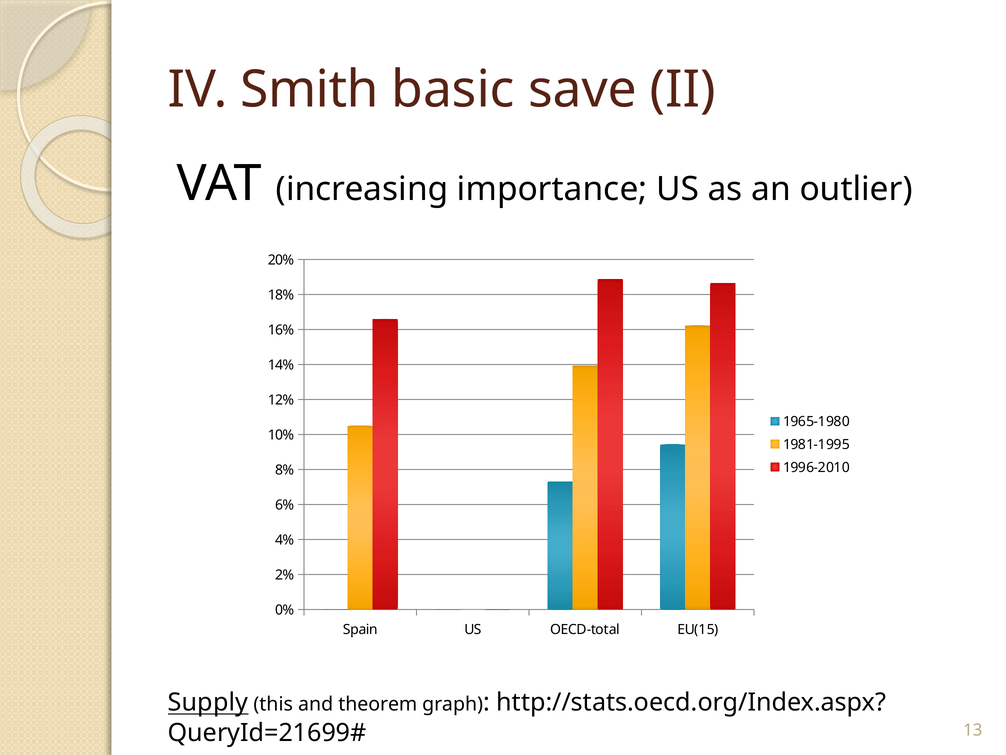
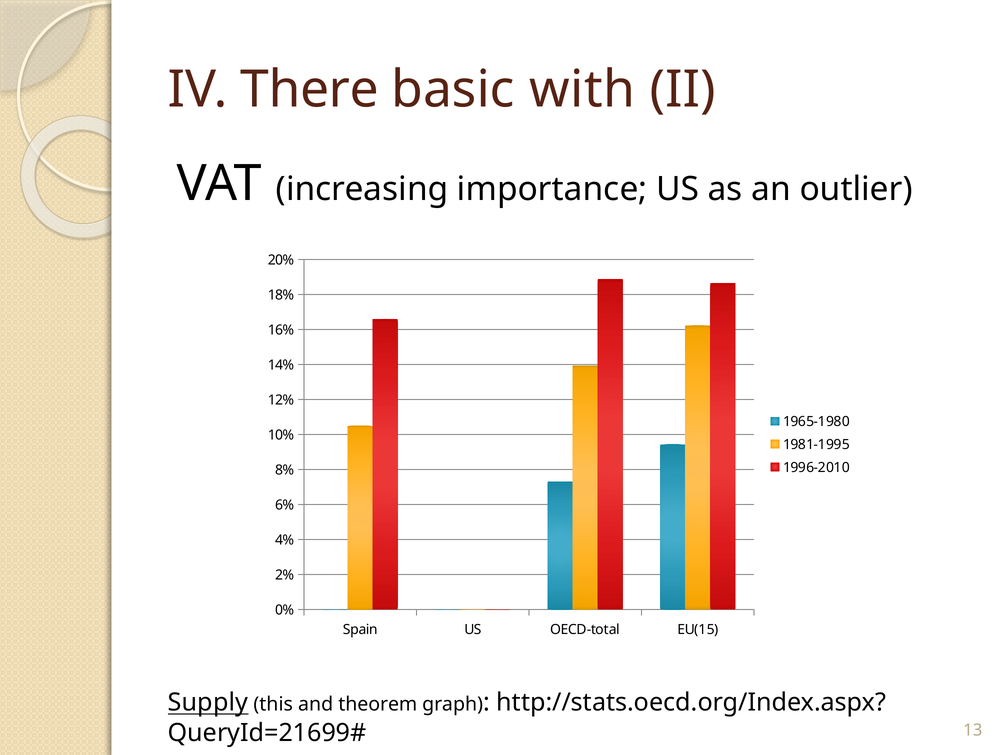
Smith: Smith -> There (310, 90)
save: save -> with (582, 90)
